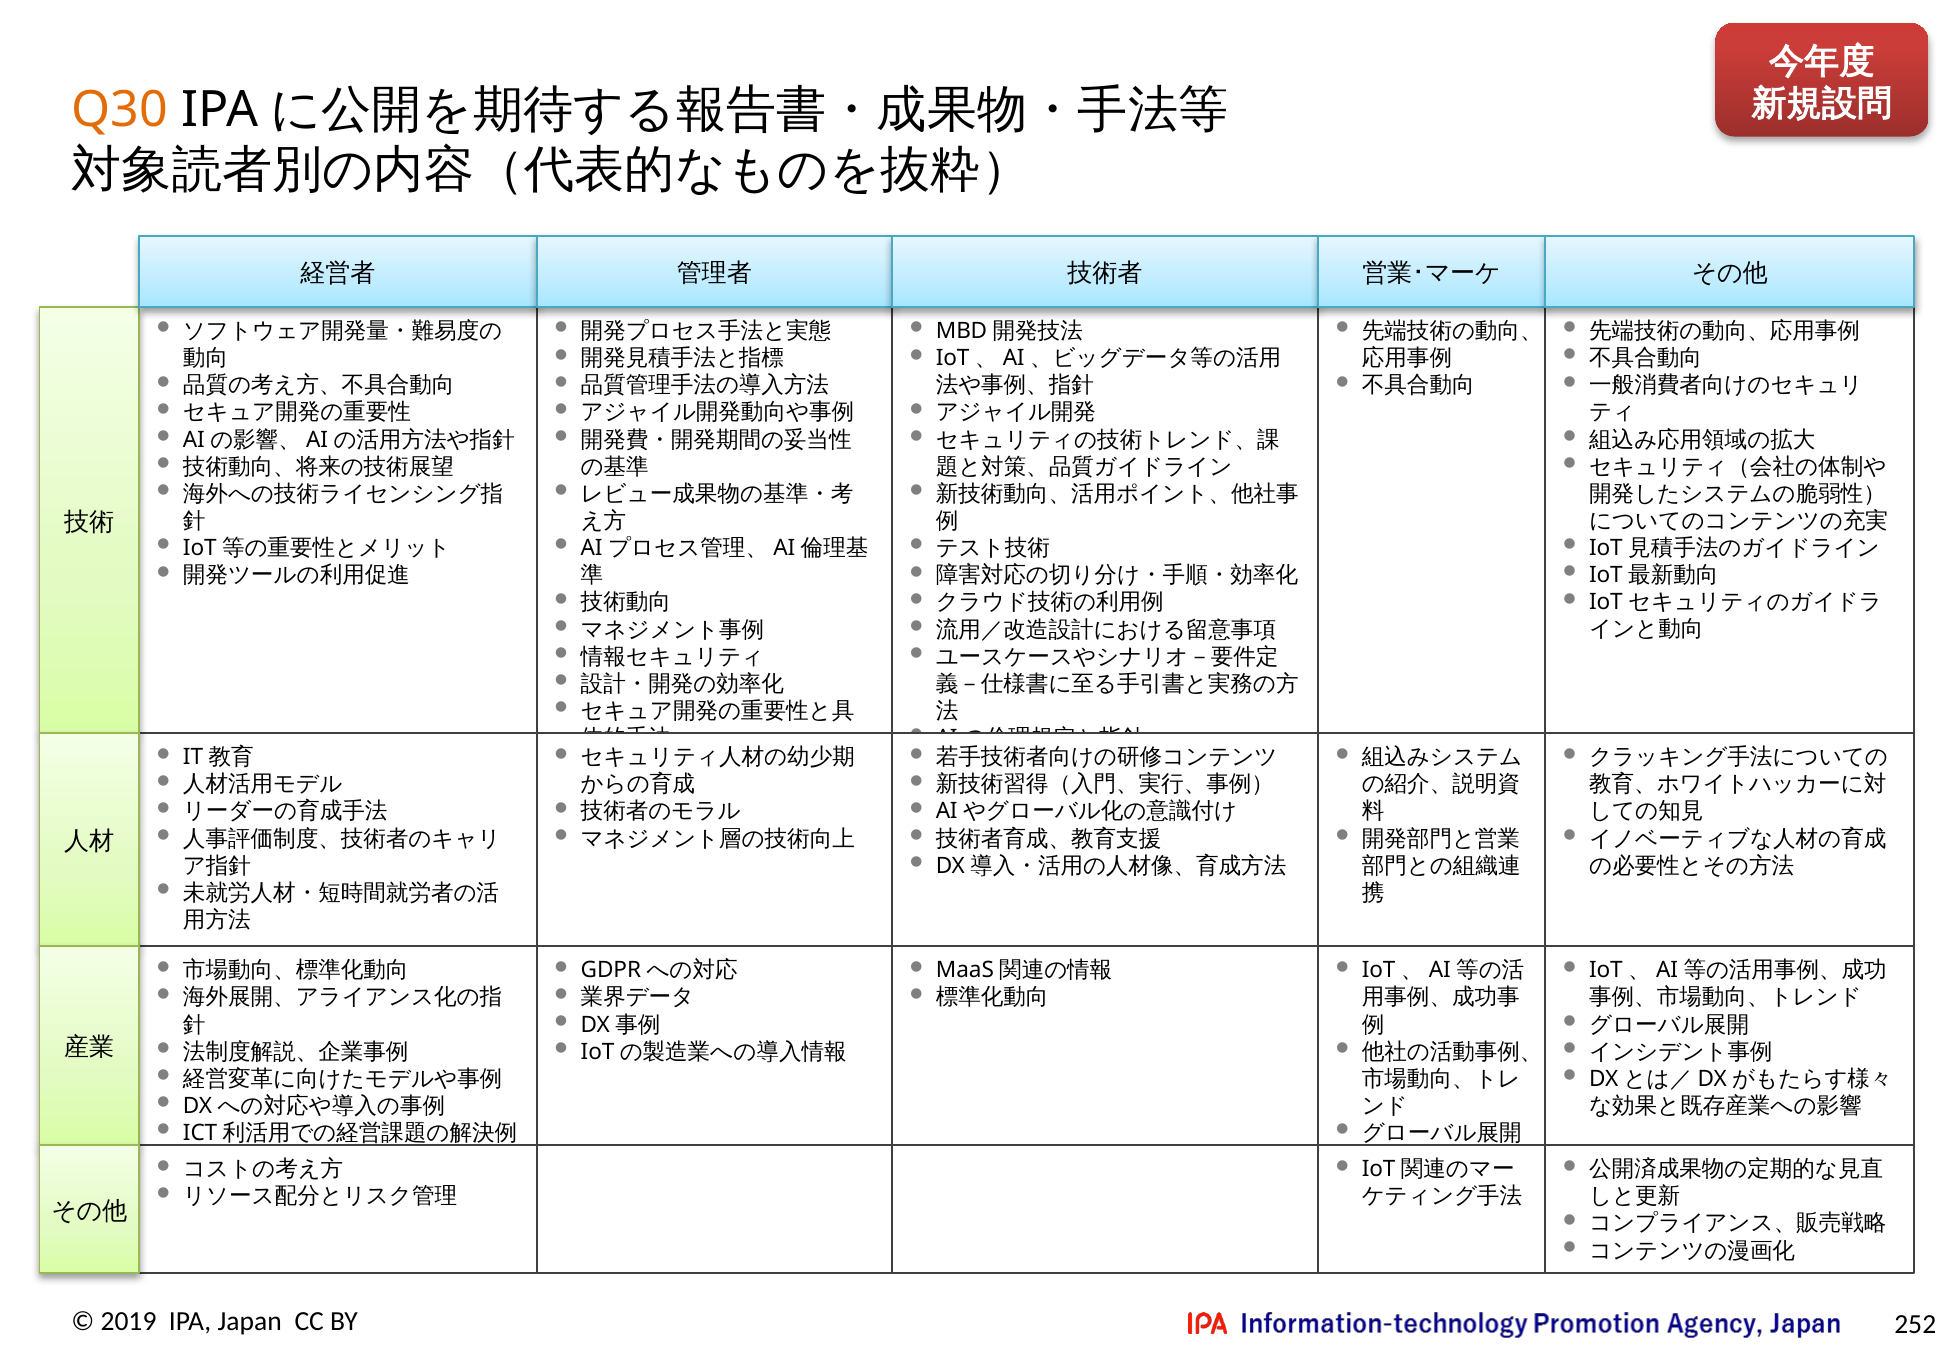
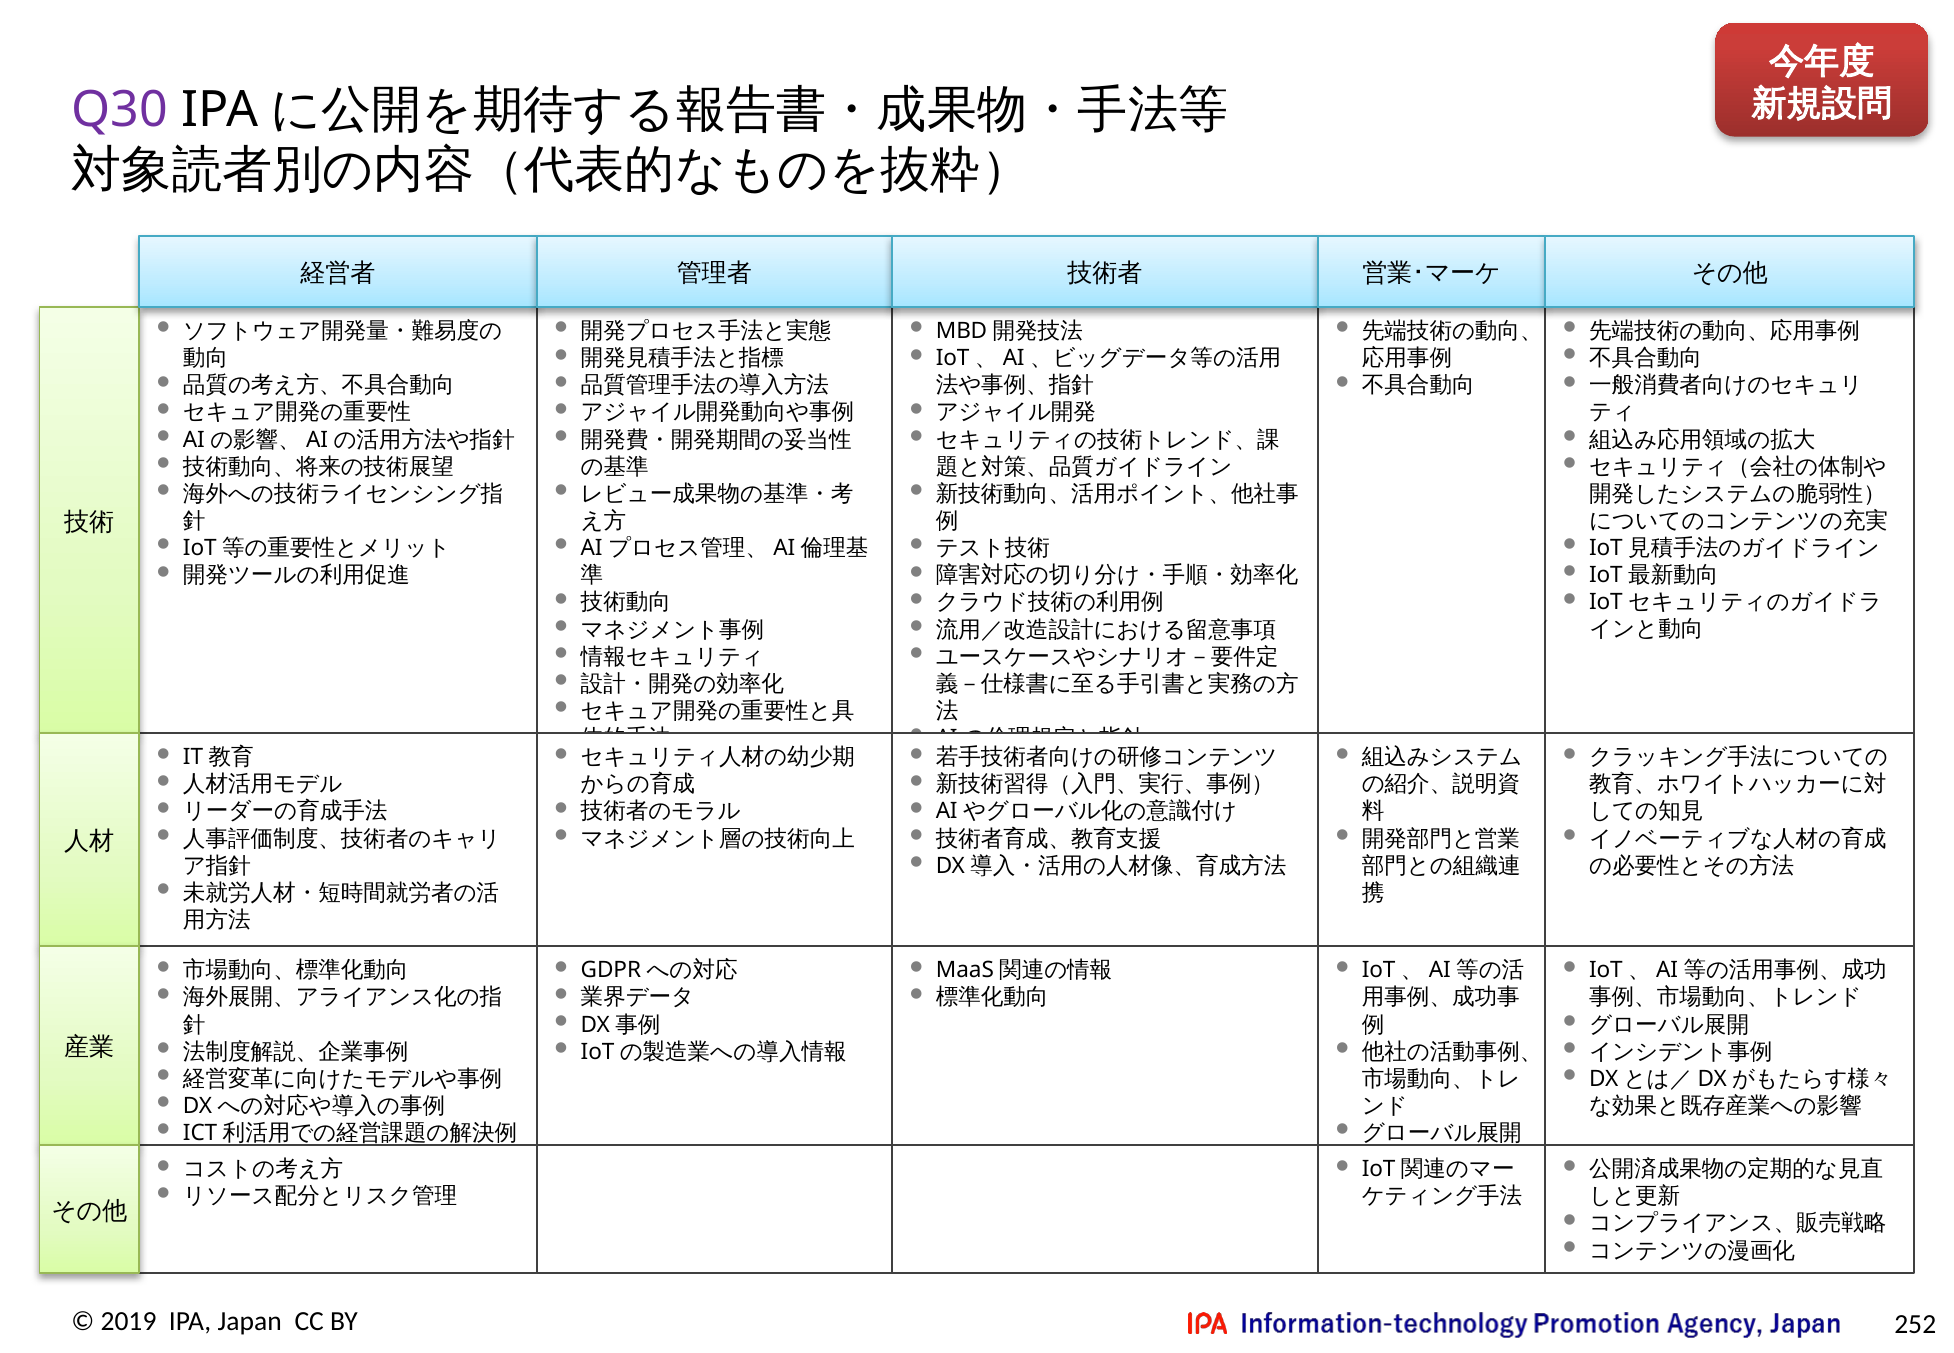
Q30 colour: orange -> purple (120, 110)
